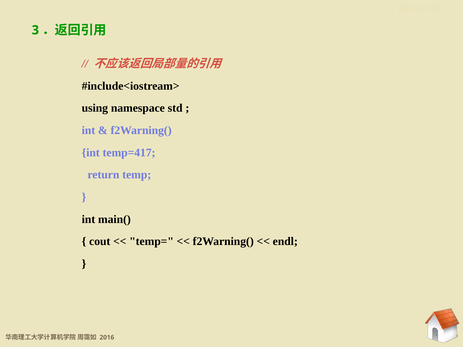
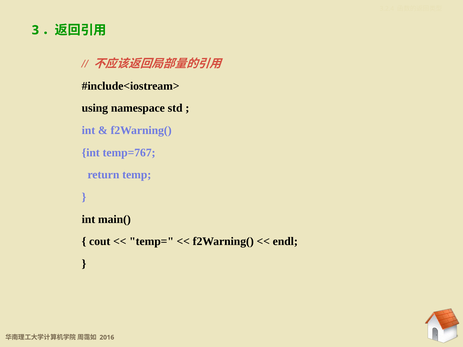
temp=417: temp=417 -> temp=767 (129, 153)
